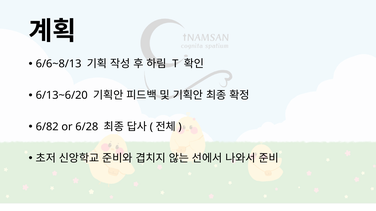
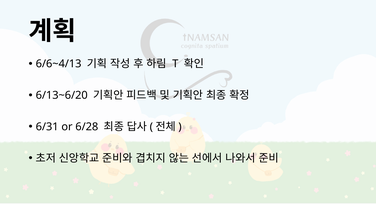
6/6~8/13: 6/6~8/13 -> 6/6~4/13 (59, 64)
6/82: 6/82 -> 6/31 (47, 127)
